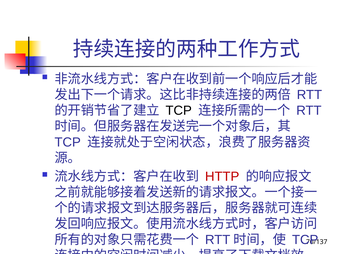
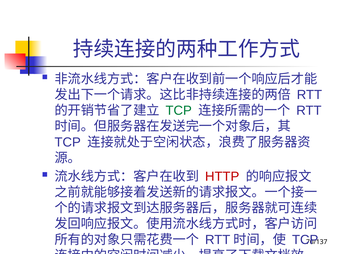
TCP colour: black -> green (179, 110)
